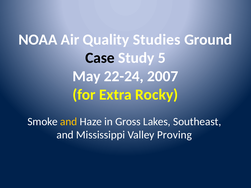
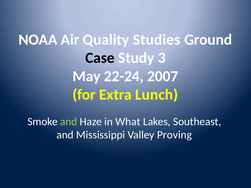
5: 5 -> 3 (162, 58)
Rocky: Rocky -> Lunch (157, 95)
and colour: yellow -> light green (69, 122)
Gross: Gross -> What (128, 122)
